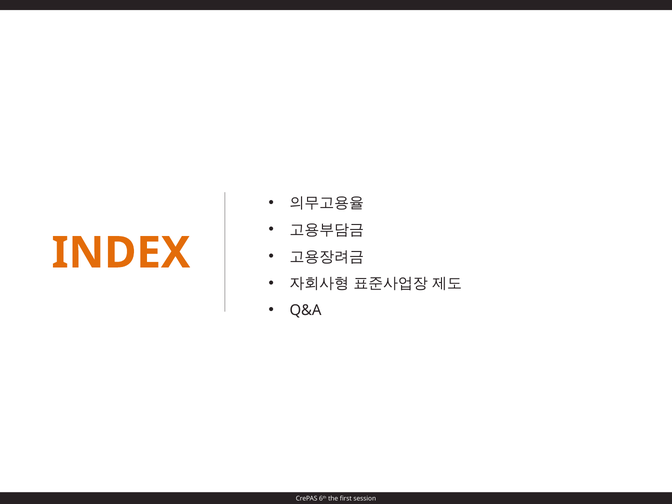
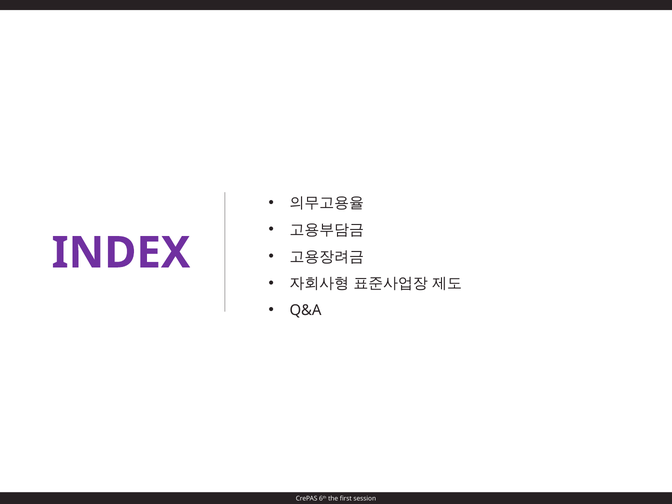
INDEX colour: orange -> purple (121, 253)
